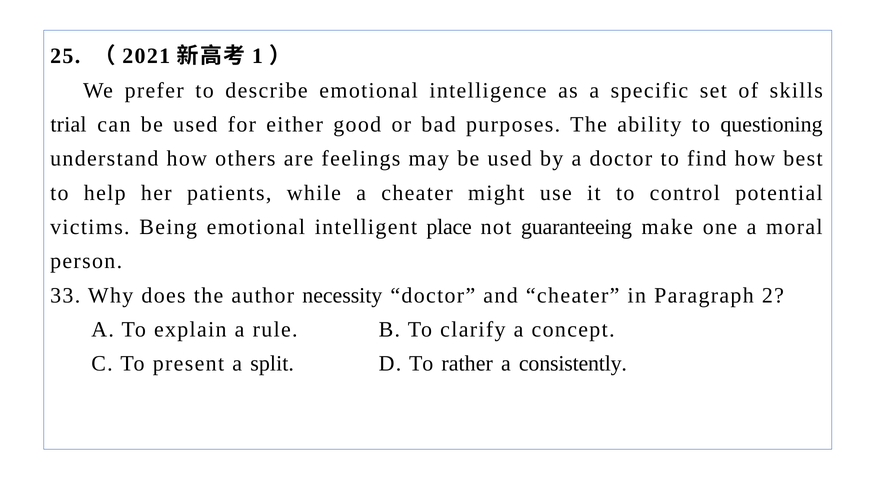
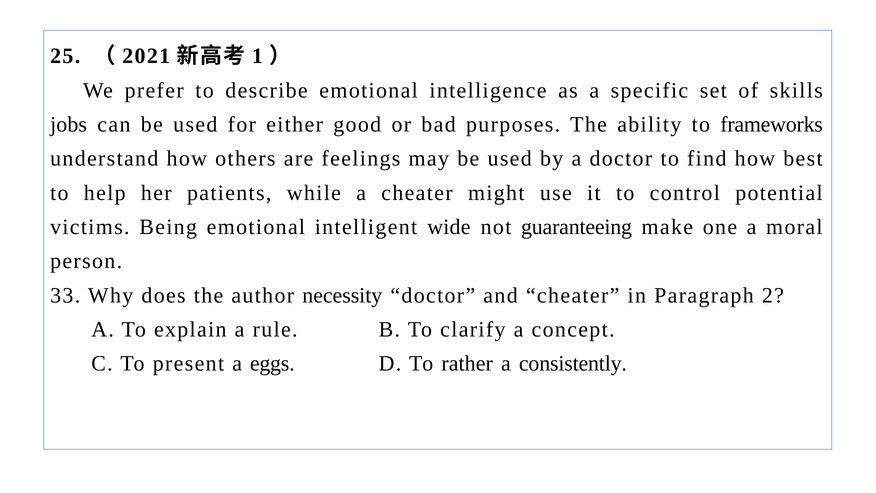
trial: trial -> jobs (69, 124)
questioning: questioning -> frameworks (772, 124)
place: place -> wide (449, 227)
split: split -> eggs (272, 363)
